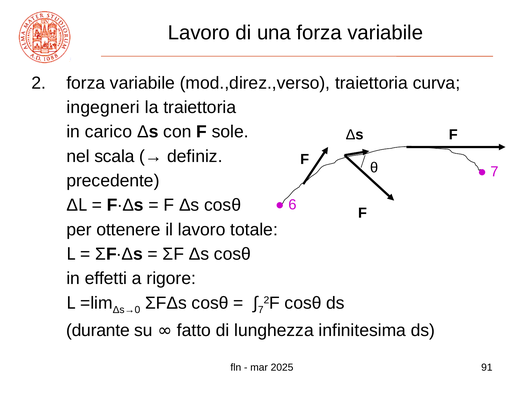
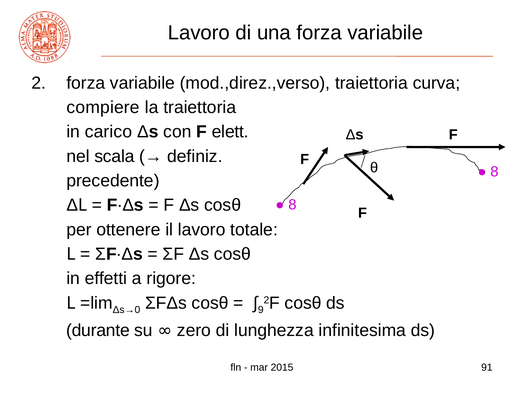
ingegneri: ingegneri -> compiere (103, 107)
sole: sole -> elett (230, 132)
7: 7 -> 8 (495, 172)
6: 6 -> 8 (292, 205)
7: 7 -> 9 (261, 310)
fatto: fatto -> zero (194, 330)
2025: 2025 -> 2015 (282, 367)
